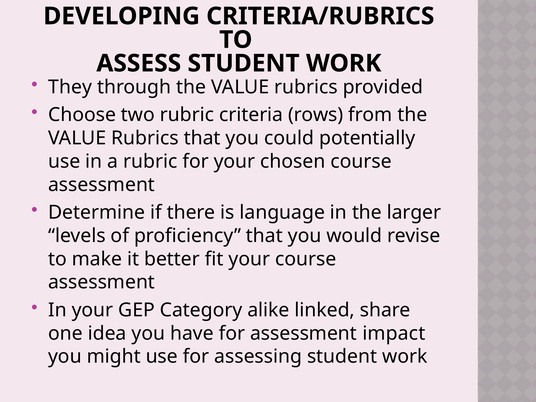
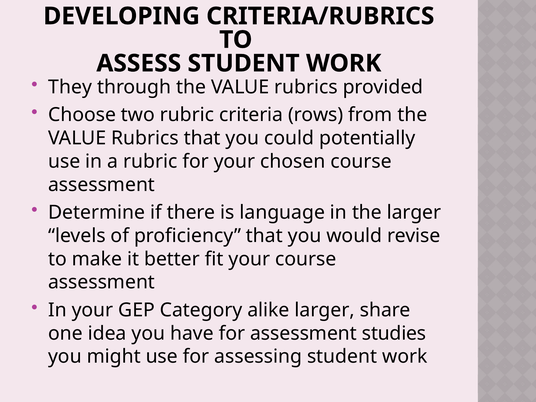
alike linked: linked -> larger (325, 310)
impact: impact -> studies (394, 333)
